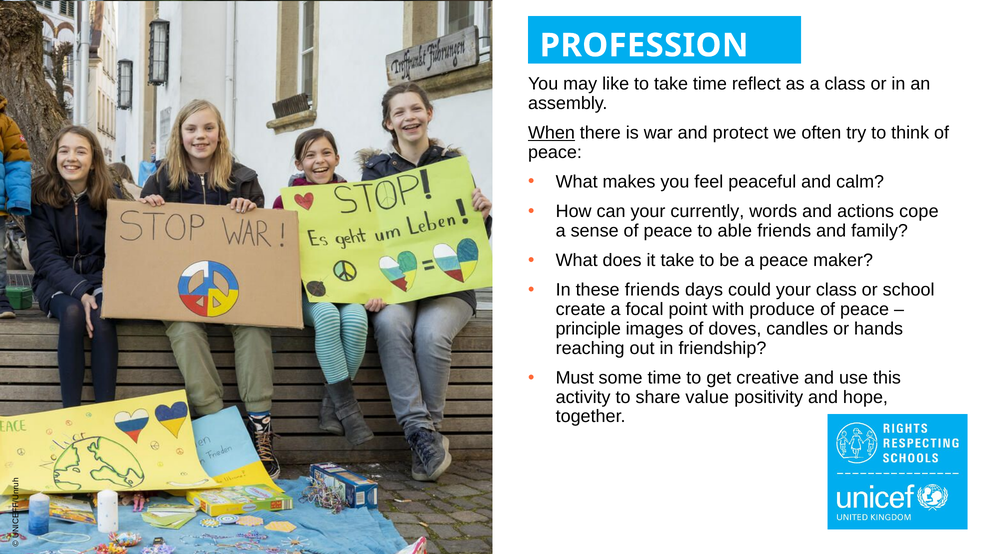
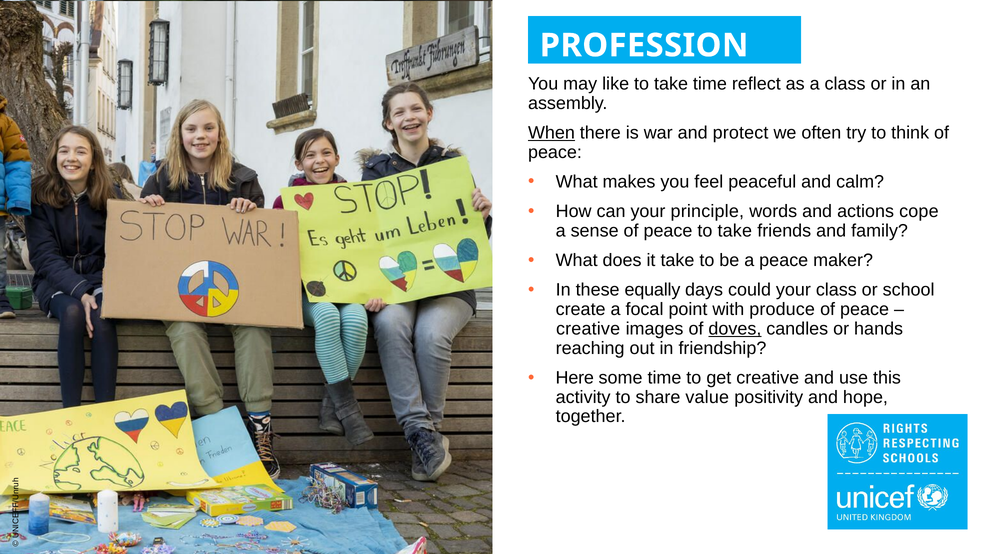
currently: currently -> principle (707, 211)
peace to able: able -> take (735, 231)
these friends: friends -> equally (652, 290)
principle: principle -> creative (588, 329)
doves underline: none -> present (735, 329)
Must: Must -> Here (575, 378)
